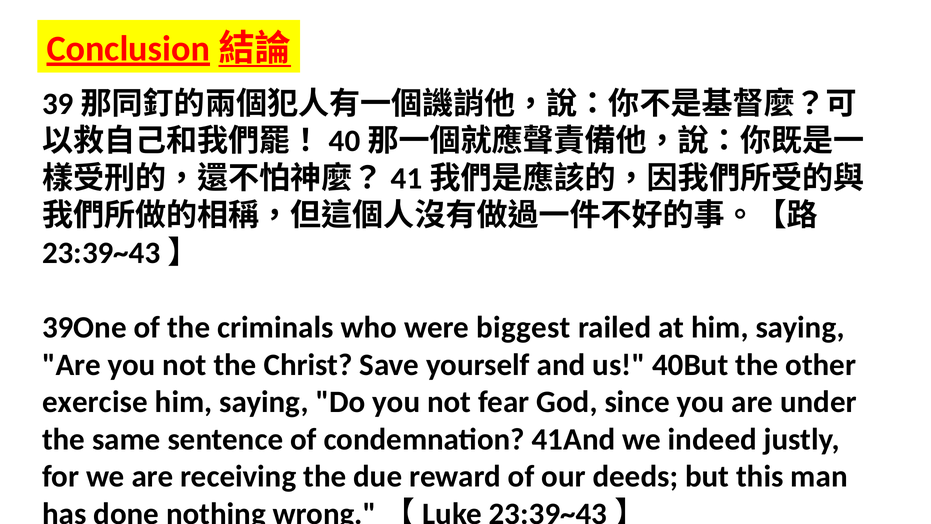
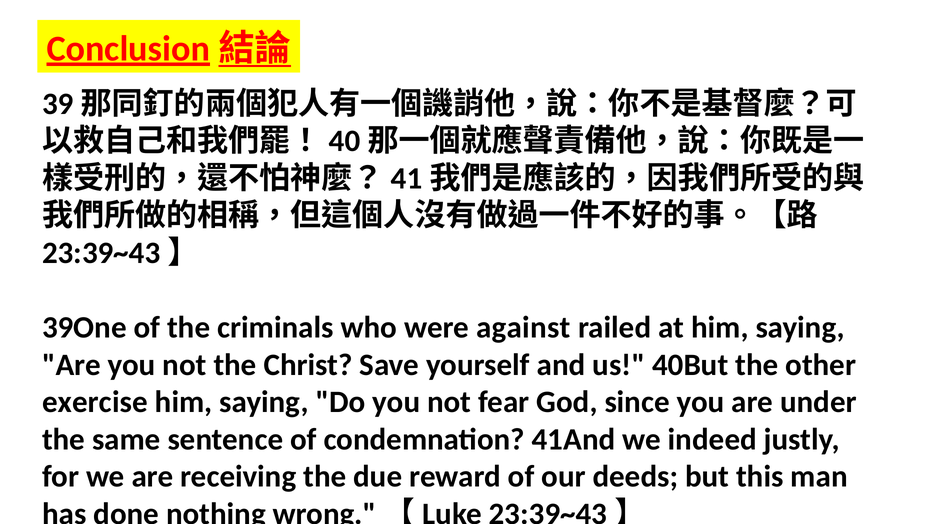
biggest: biggest -> against (523, 327)
